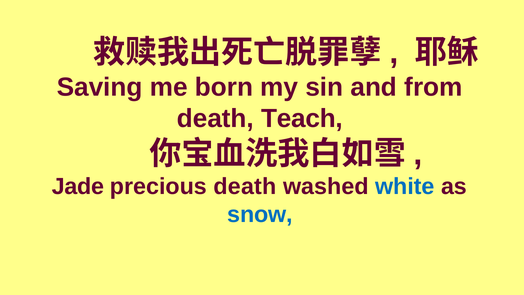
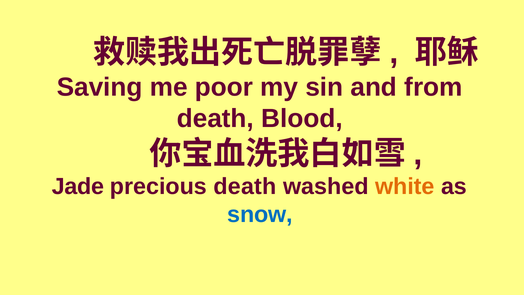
born: born -> poor (224, 87)
Teach: Teach -> Blood (302, 118)
white colour: blue -> orange (405, 186)
